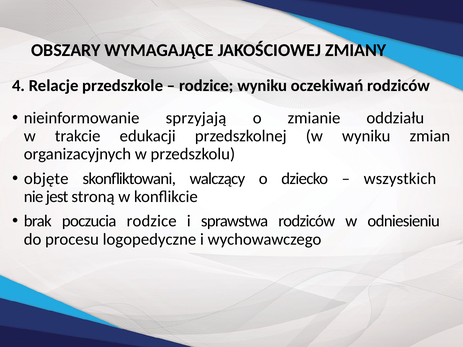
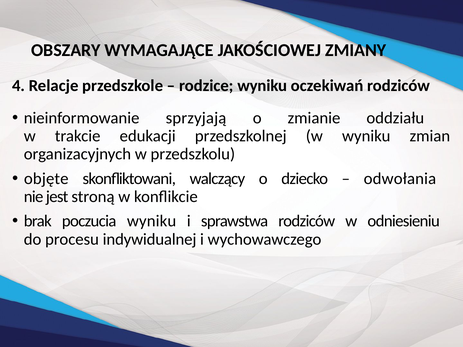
wszystkich: wszystkich -> odwołania (400, 179)
poczucia rodzice: rodzice -> wyniku (152, 221)
logopedyczne: logopedyczne -> indywidualnej (150, 239)
